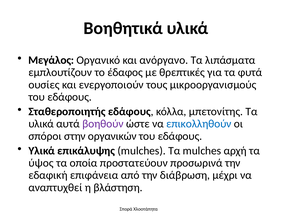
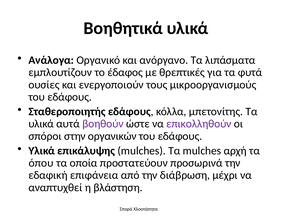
Μεγάλος: Μεγάλος -> Ανάλογα (51, 60)
επικολληθούν colour: blue -> purple (199, 124)
ύψος: ύψος -> όπου (41, 163)
